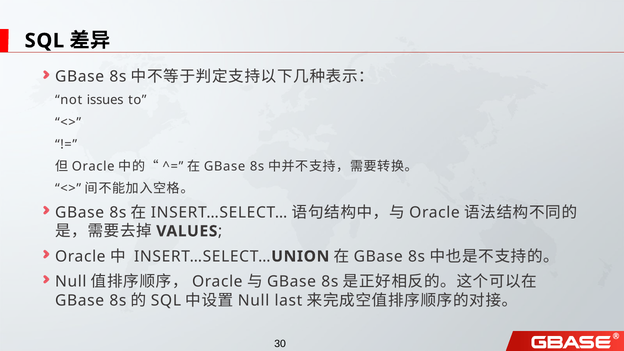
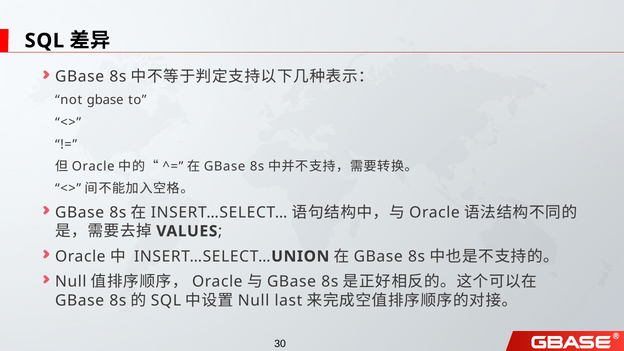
not issues: issues -> gbase (105, 100)
